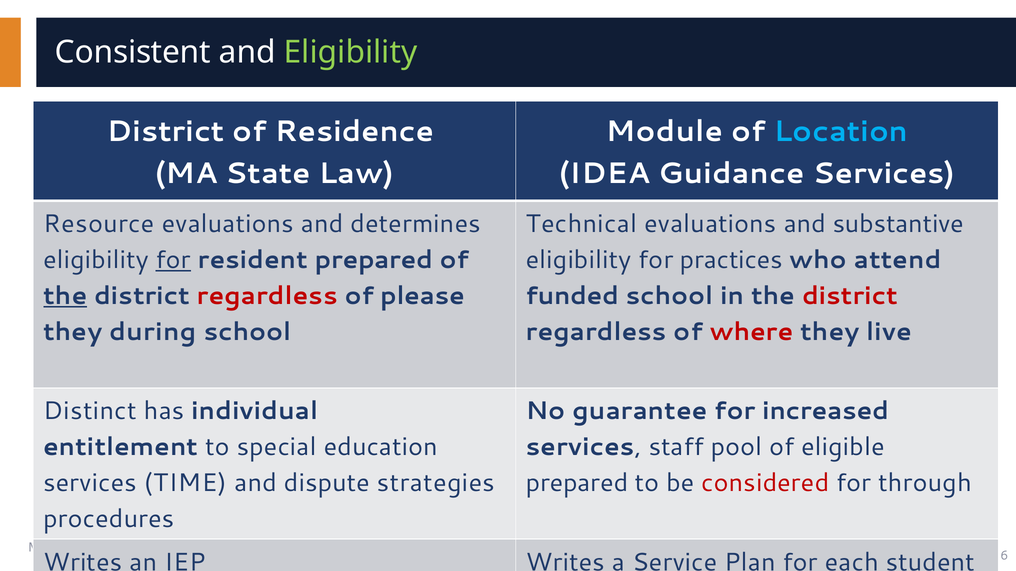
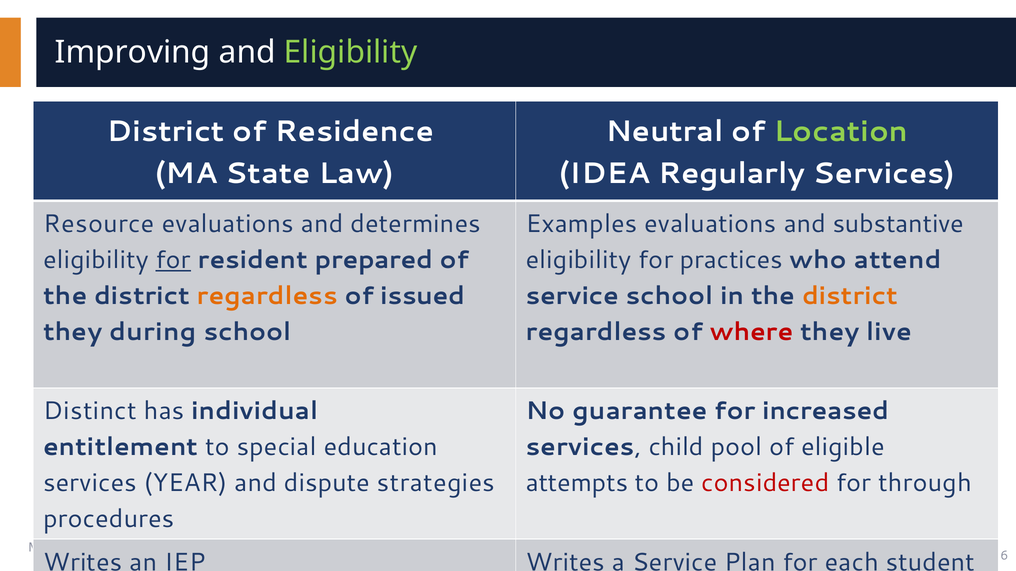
Consistent: Consistent -> Improving (133, 52)
Module: Module -> Neutral (665, 132)
Location colour: light blue -> light green (841, 132)
Guidance: Guidance -> Regularly (731, 173)
Technical: Technical -> Examples (582, 224)
the underline: present -> none (65, 296)
regardless colour: red -> orange (267, 296)
please: please -> issued (423, 296)
funded: funded -> service (572, 296)
district colour: red -> orange (850, 296)
staff: staff -> child (676, 447)
TIME: TIME -> YEAR (186, 483)
prepared: prepared -> attempts (577, 483)
